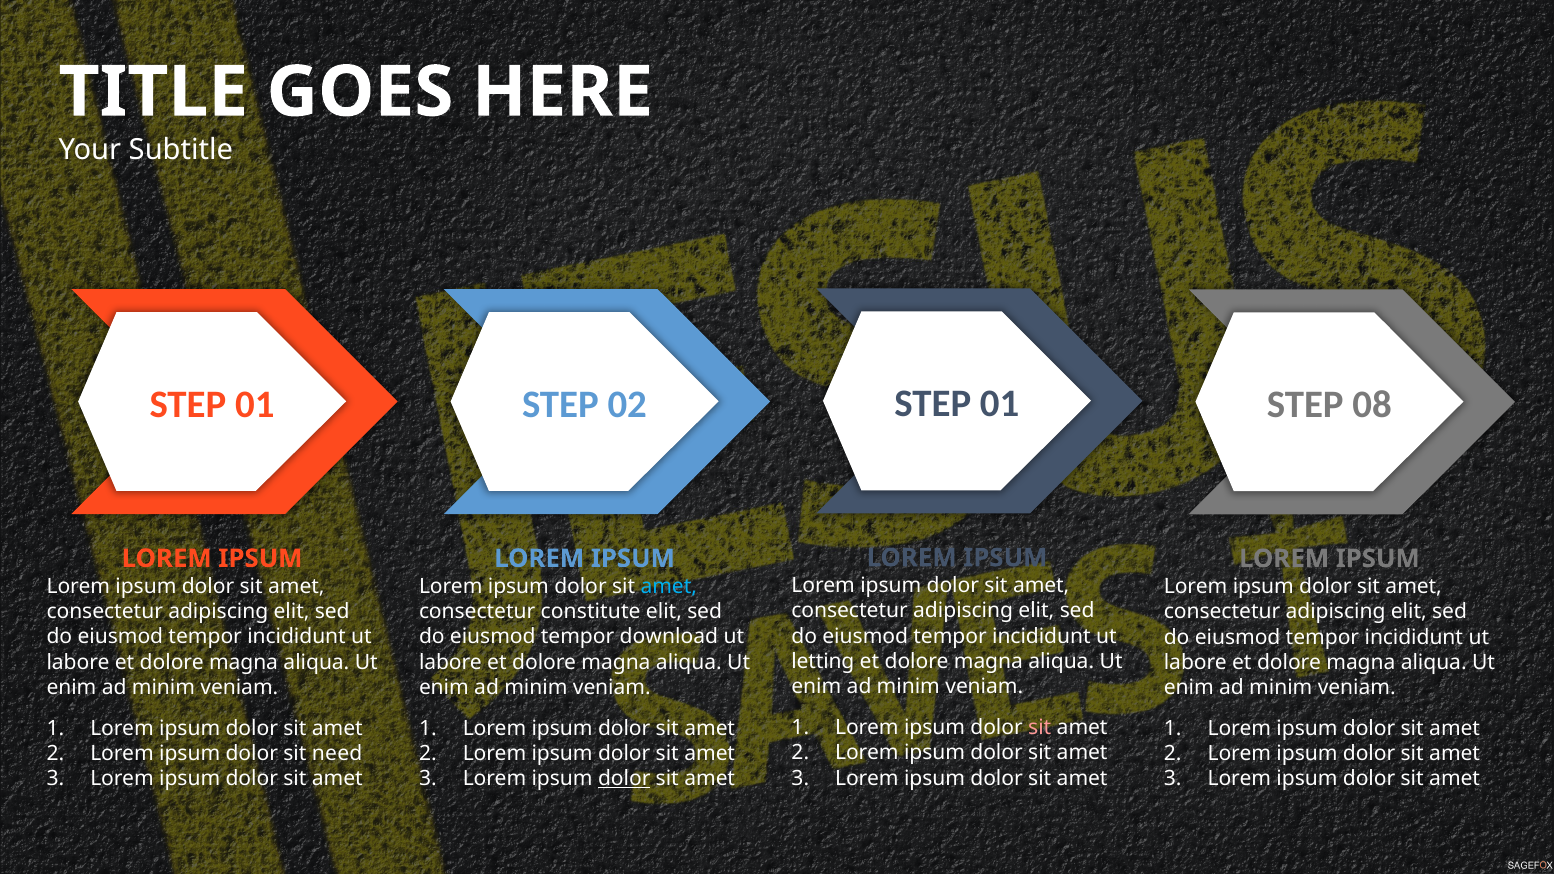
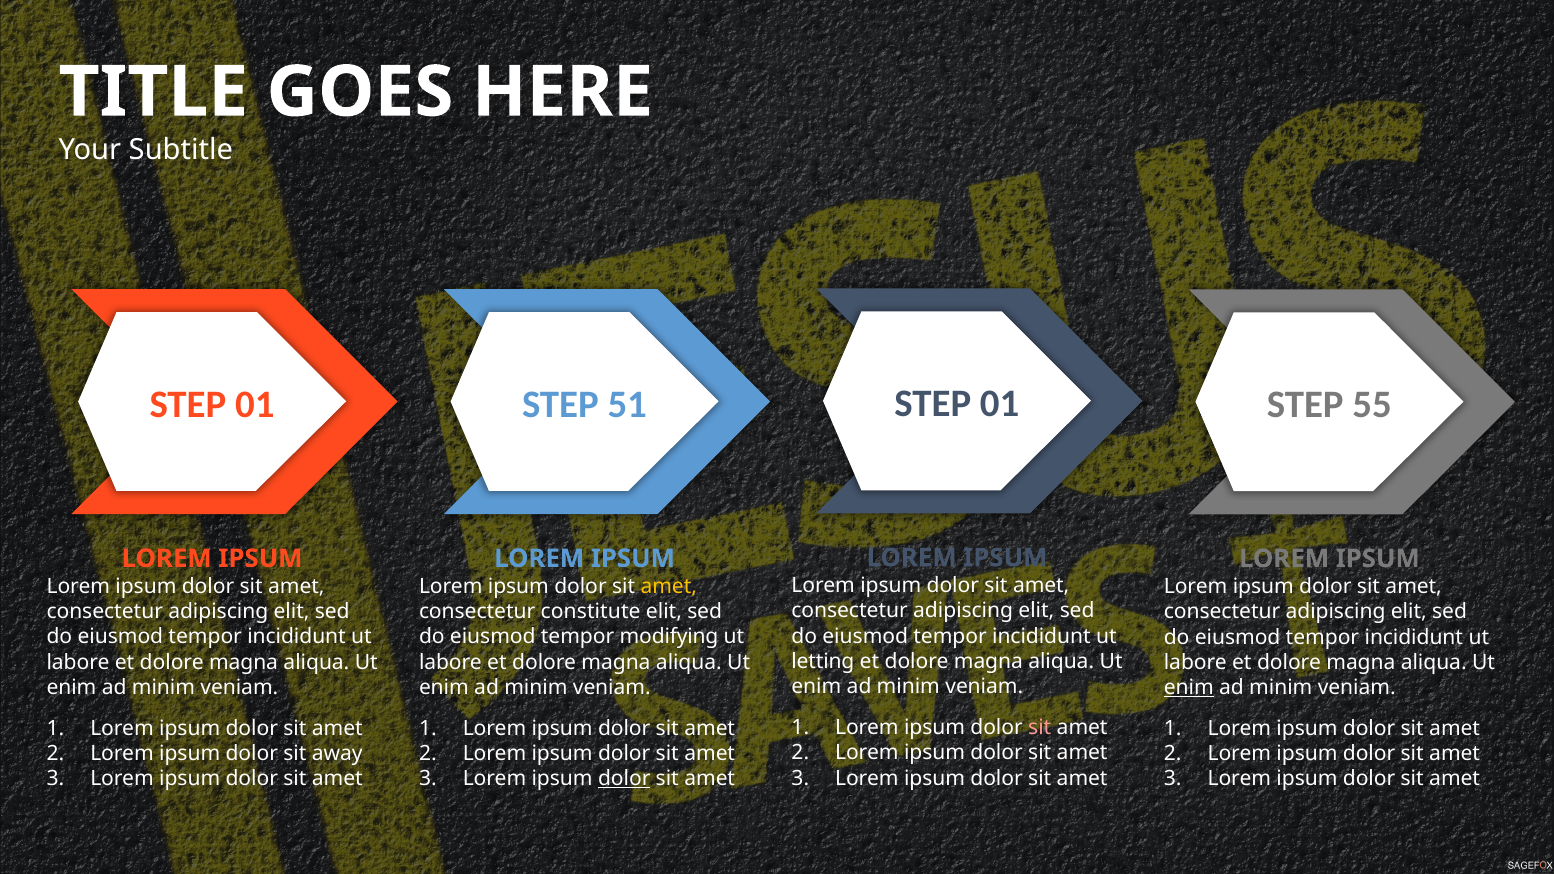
02: 02 -> 51 (627, 404)
08: 08 -> 55 (1372, 405)
amet colour: light blue -> yellow (669, 586)
download: download -> modifying (669, 637)
enim underline: none -> present (1189, 688)
need: need -> away (337, 754)
